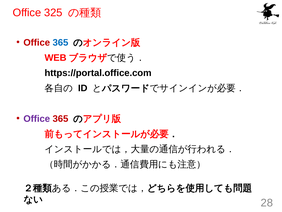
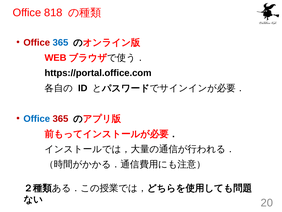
325: 325 -> 818 (53, 13)
Office colour: purple -> blue (37, 118)
28: 28 -> 20 (267, 202)
